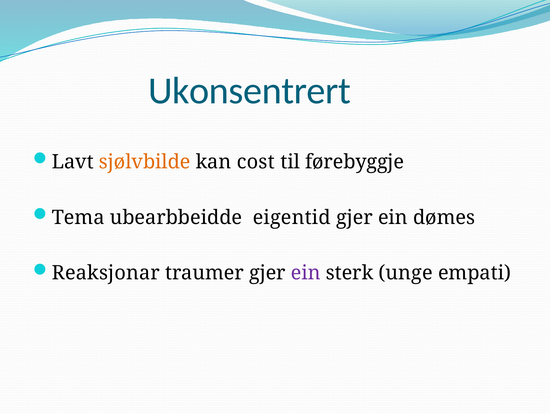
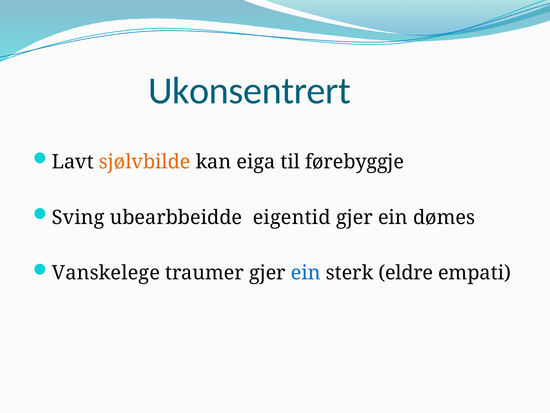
cost: cost -> eiga (256, 162)
Tema: Tema -> Sving (78, 217)
Reaksjonar: Reaksjonar -> Vanskelege (106, 273)
ein colour: purple -> blue (306, 273)
unge: unge -> eldre (406, 273)
